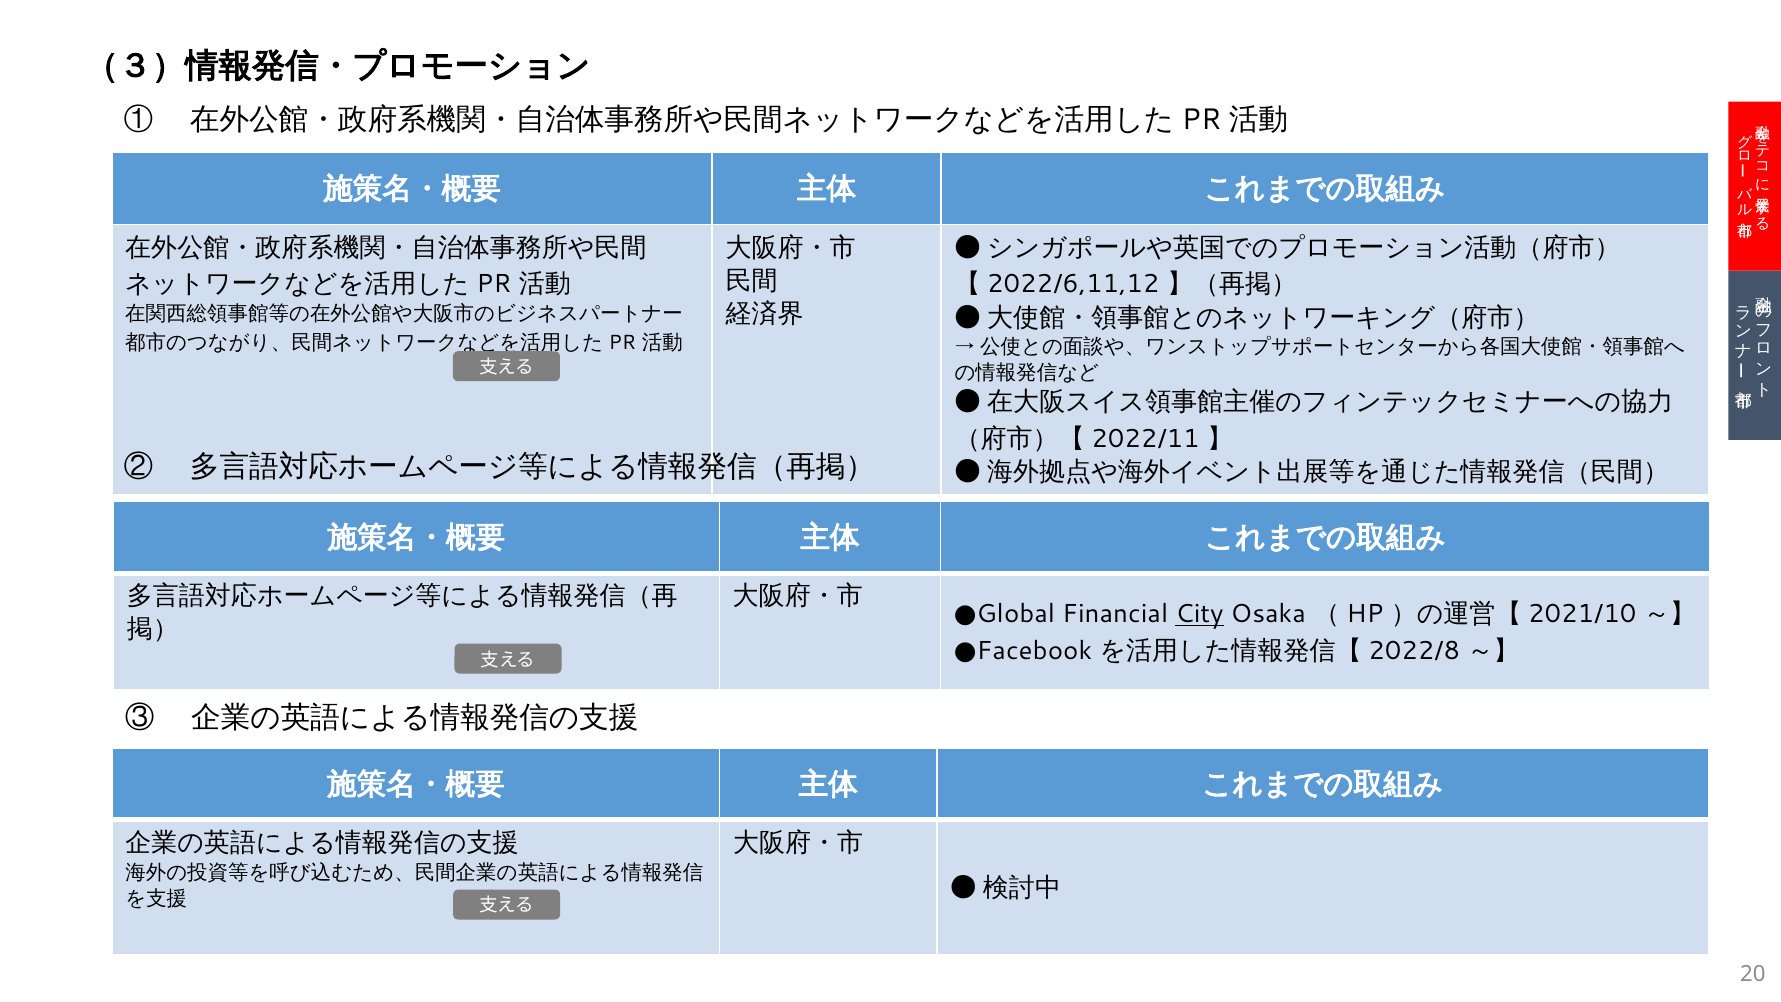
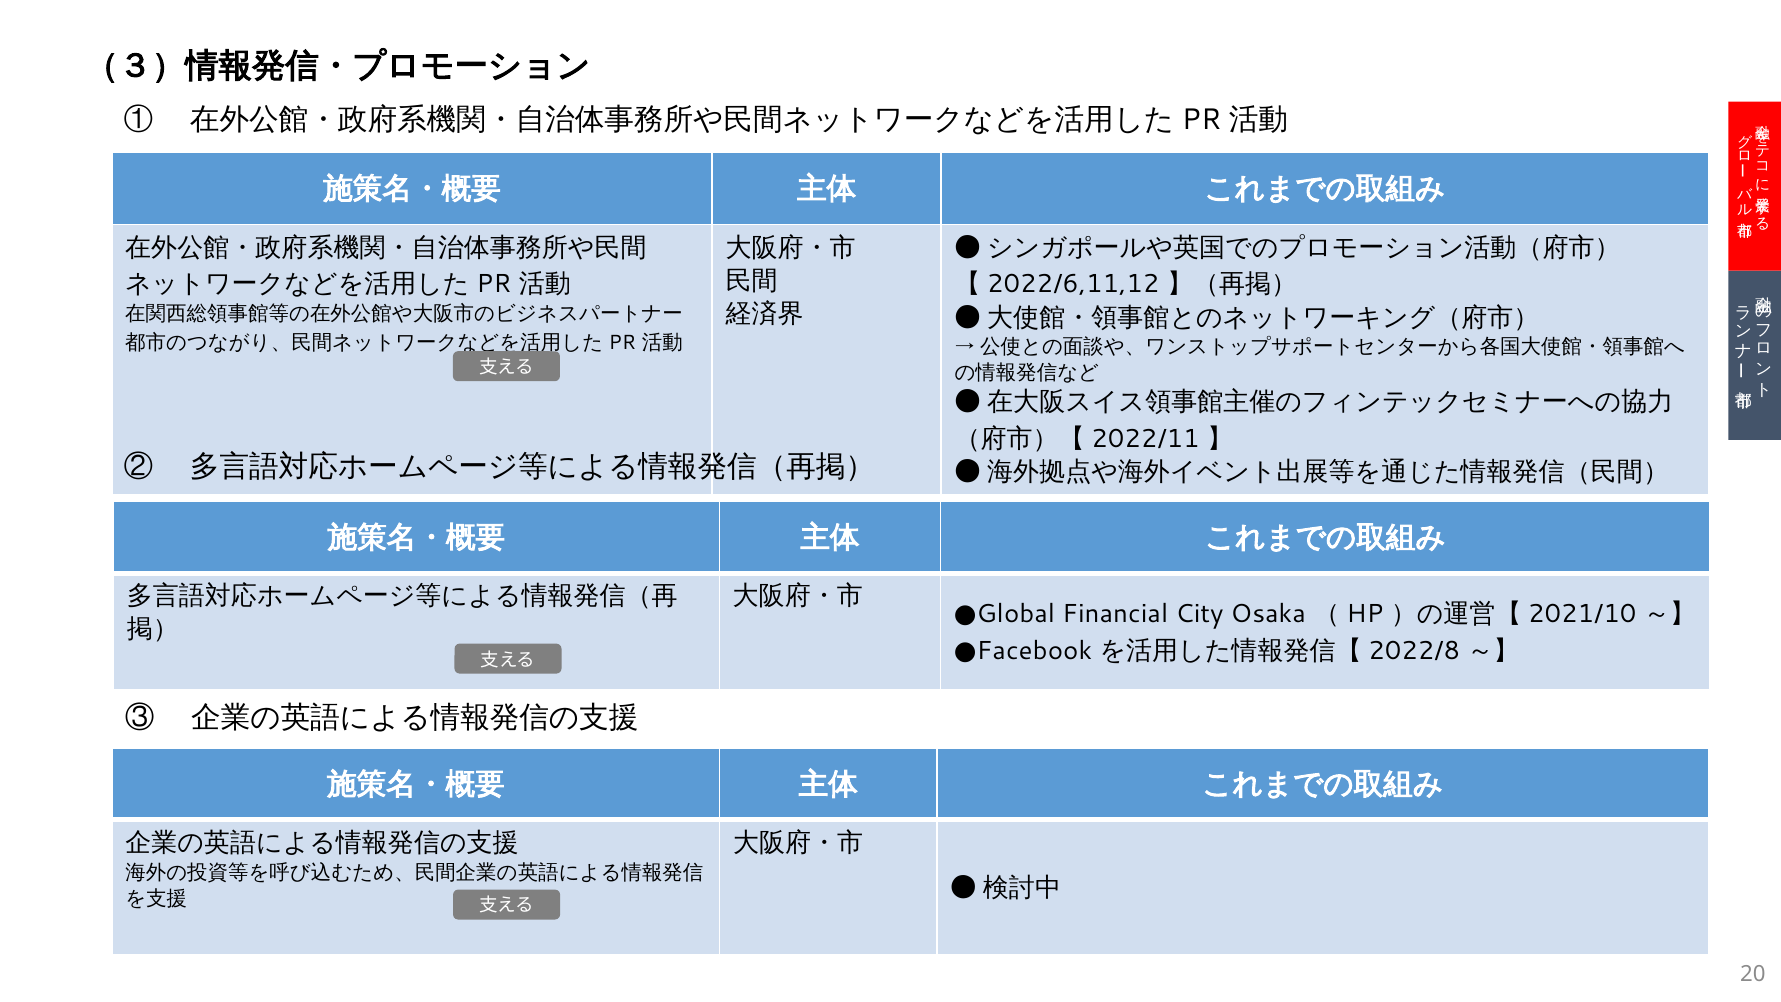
City underline: present -> none (1200, 614)
